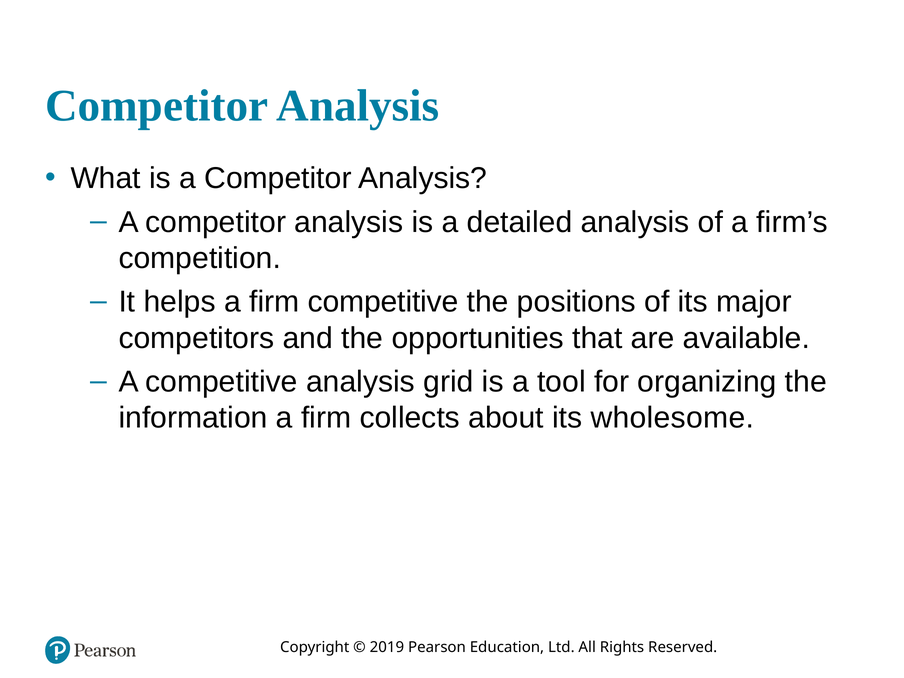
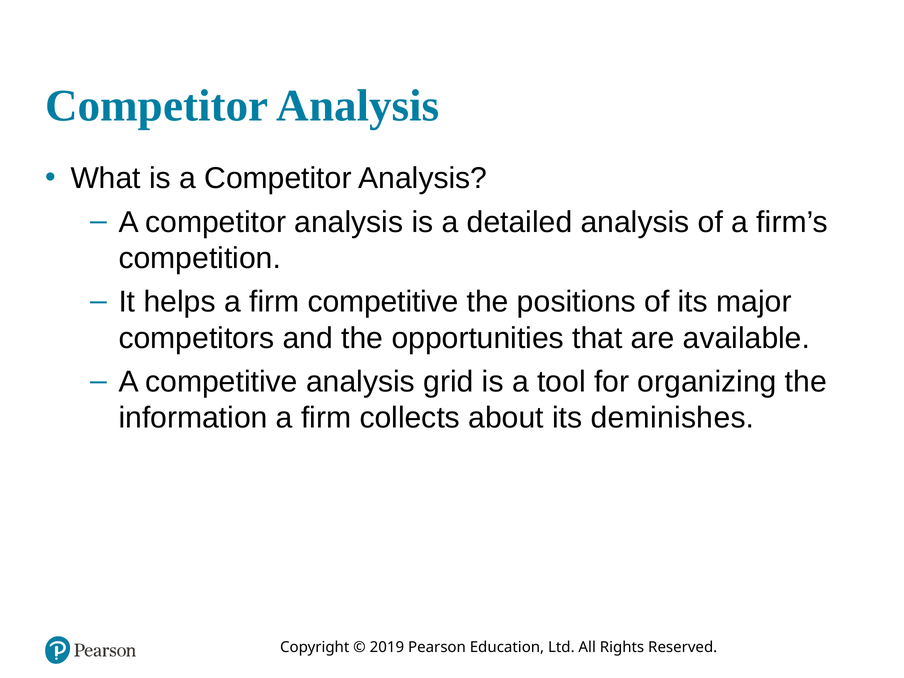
wholesome: wholesome -> deminishes (672, 418)
